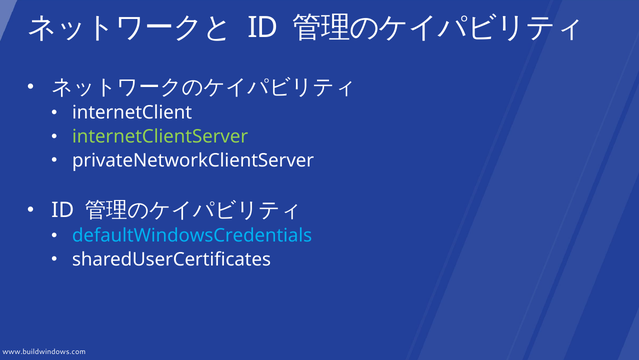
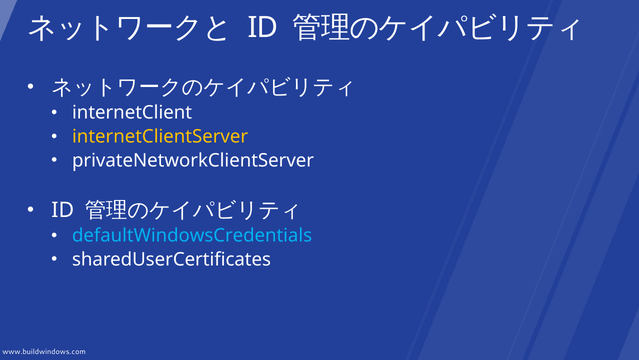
internetClientServer colour: light green -> yellow (160, 137)
